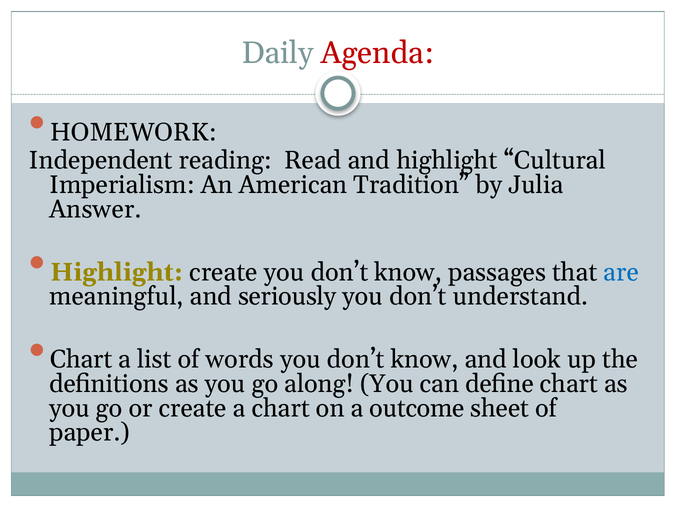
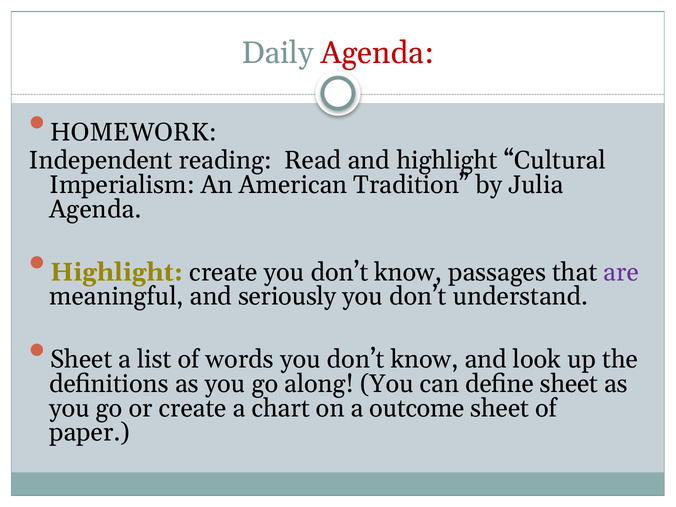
Answer: Answer -> Agenda (95, 209)
are colour: blue -> purple (621, 272)
Chart: Chart -> Sheet (81, 359)
define chart: chart -> sheet (569, 384)
